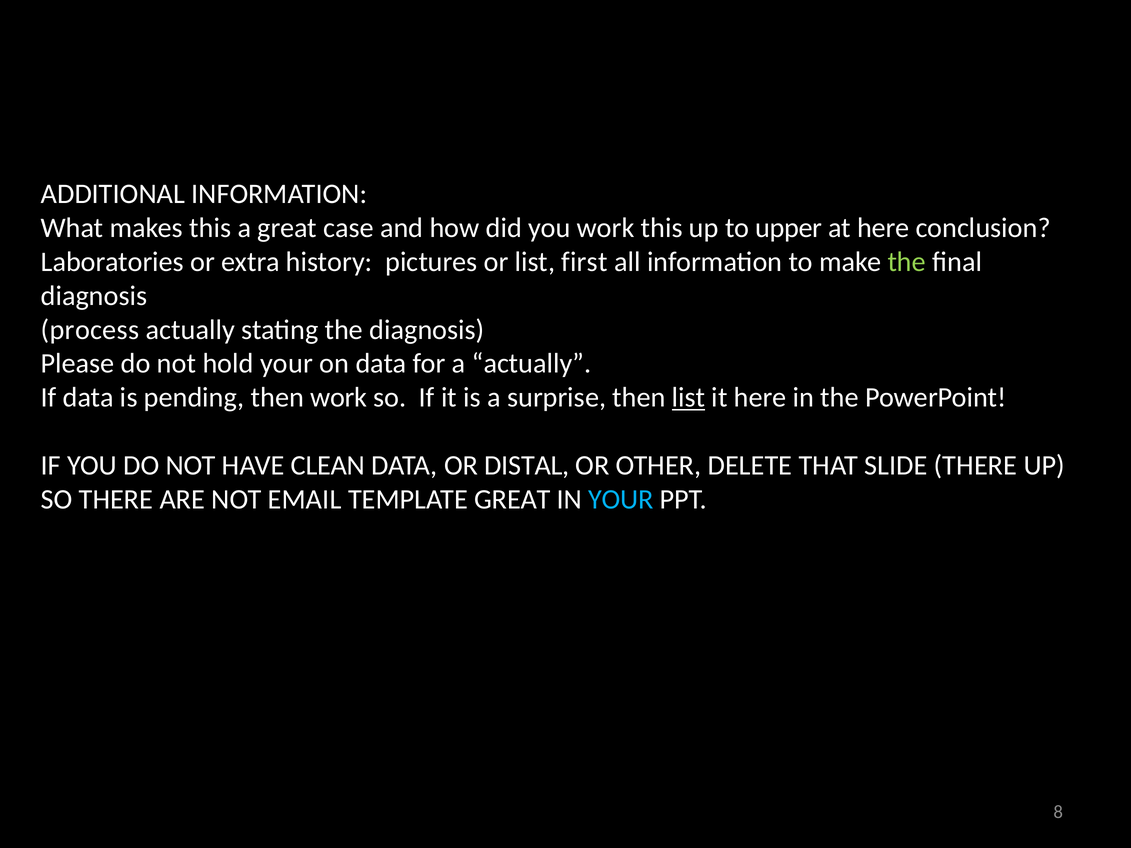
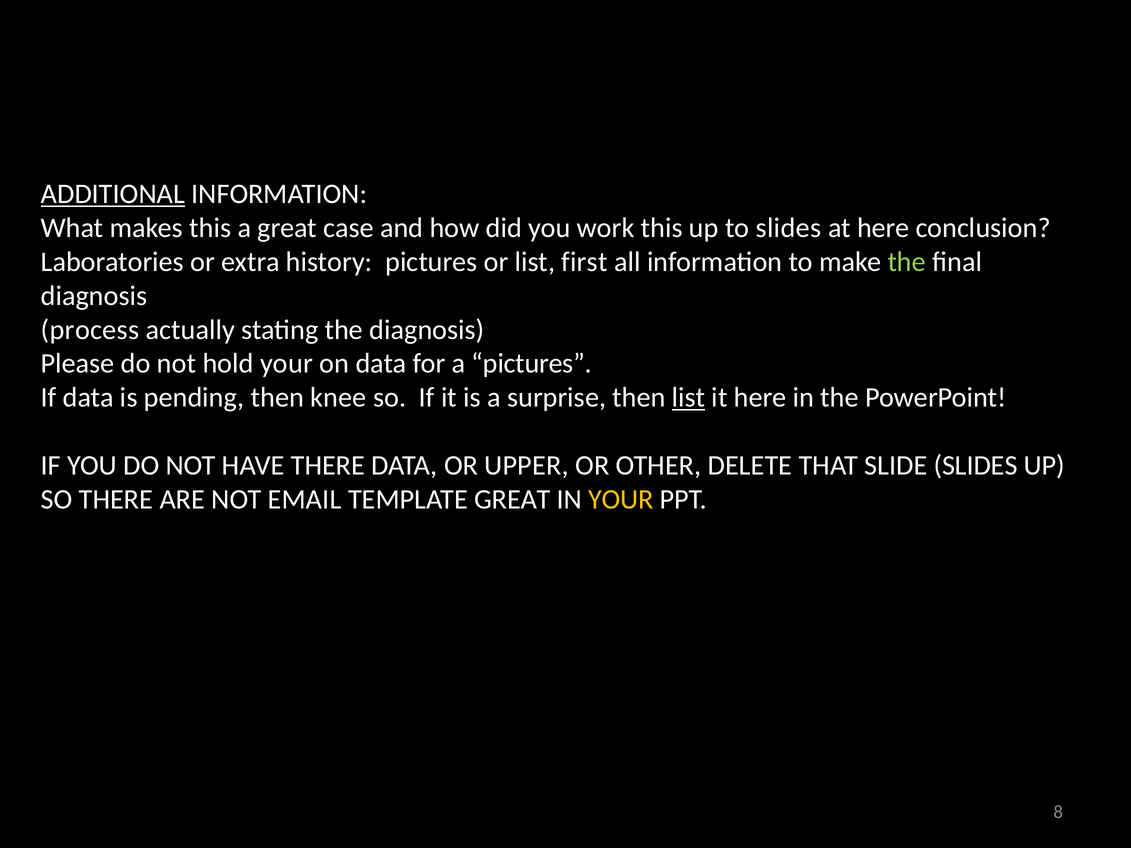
ADDITIONAL underline: none -> present (113, 194)
to upper: upper -> slides (788, 228)
a actually: actually -> pictures (532, 364)
then work: work -> knee (338, 398)
HAVE CLEAN: CLEAN -> THERE (328, 466)
DISTAL: DISTAL -> UPPER (527, 466)
SLIDE THERE: THERE -> SLIDES (976, 466)
YOUR colour: light blue -> yellow (621, 499)
